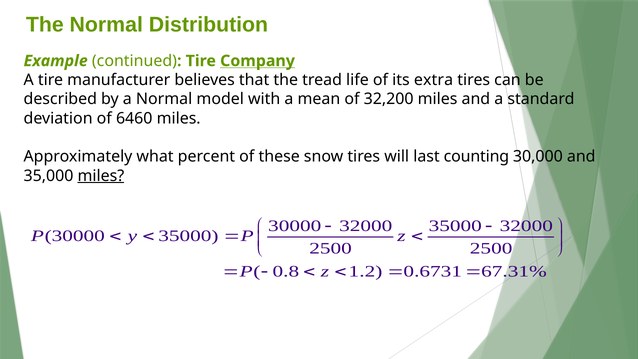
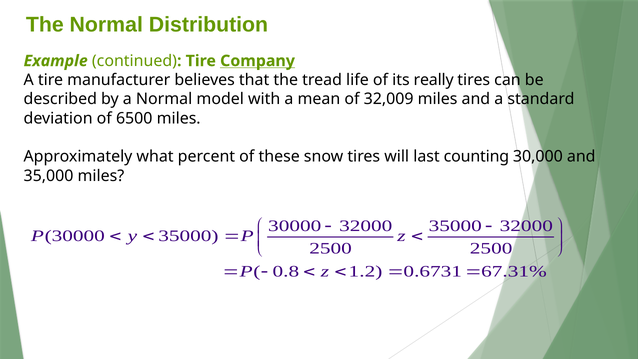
extra: extra -> really (434, 80)
32,200: 32,200 -> 32,009 (389, 99)
6460: 6460 -> 6500 (134, 118)
miles underline: present -> none (101, 176)
